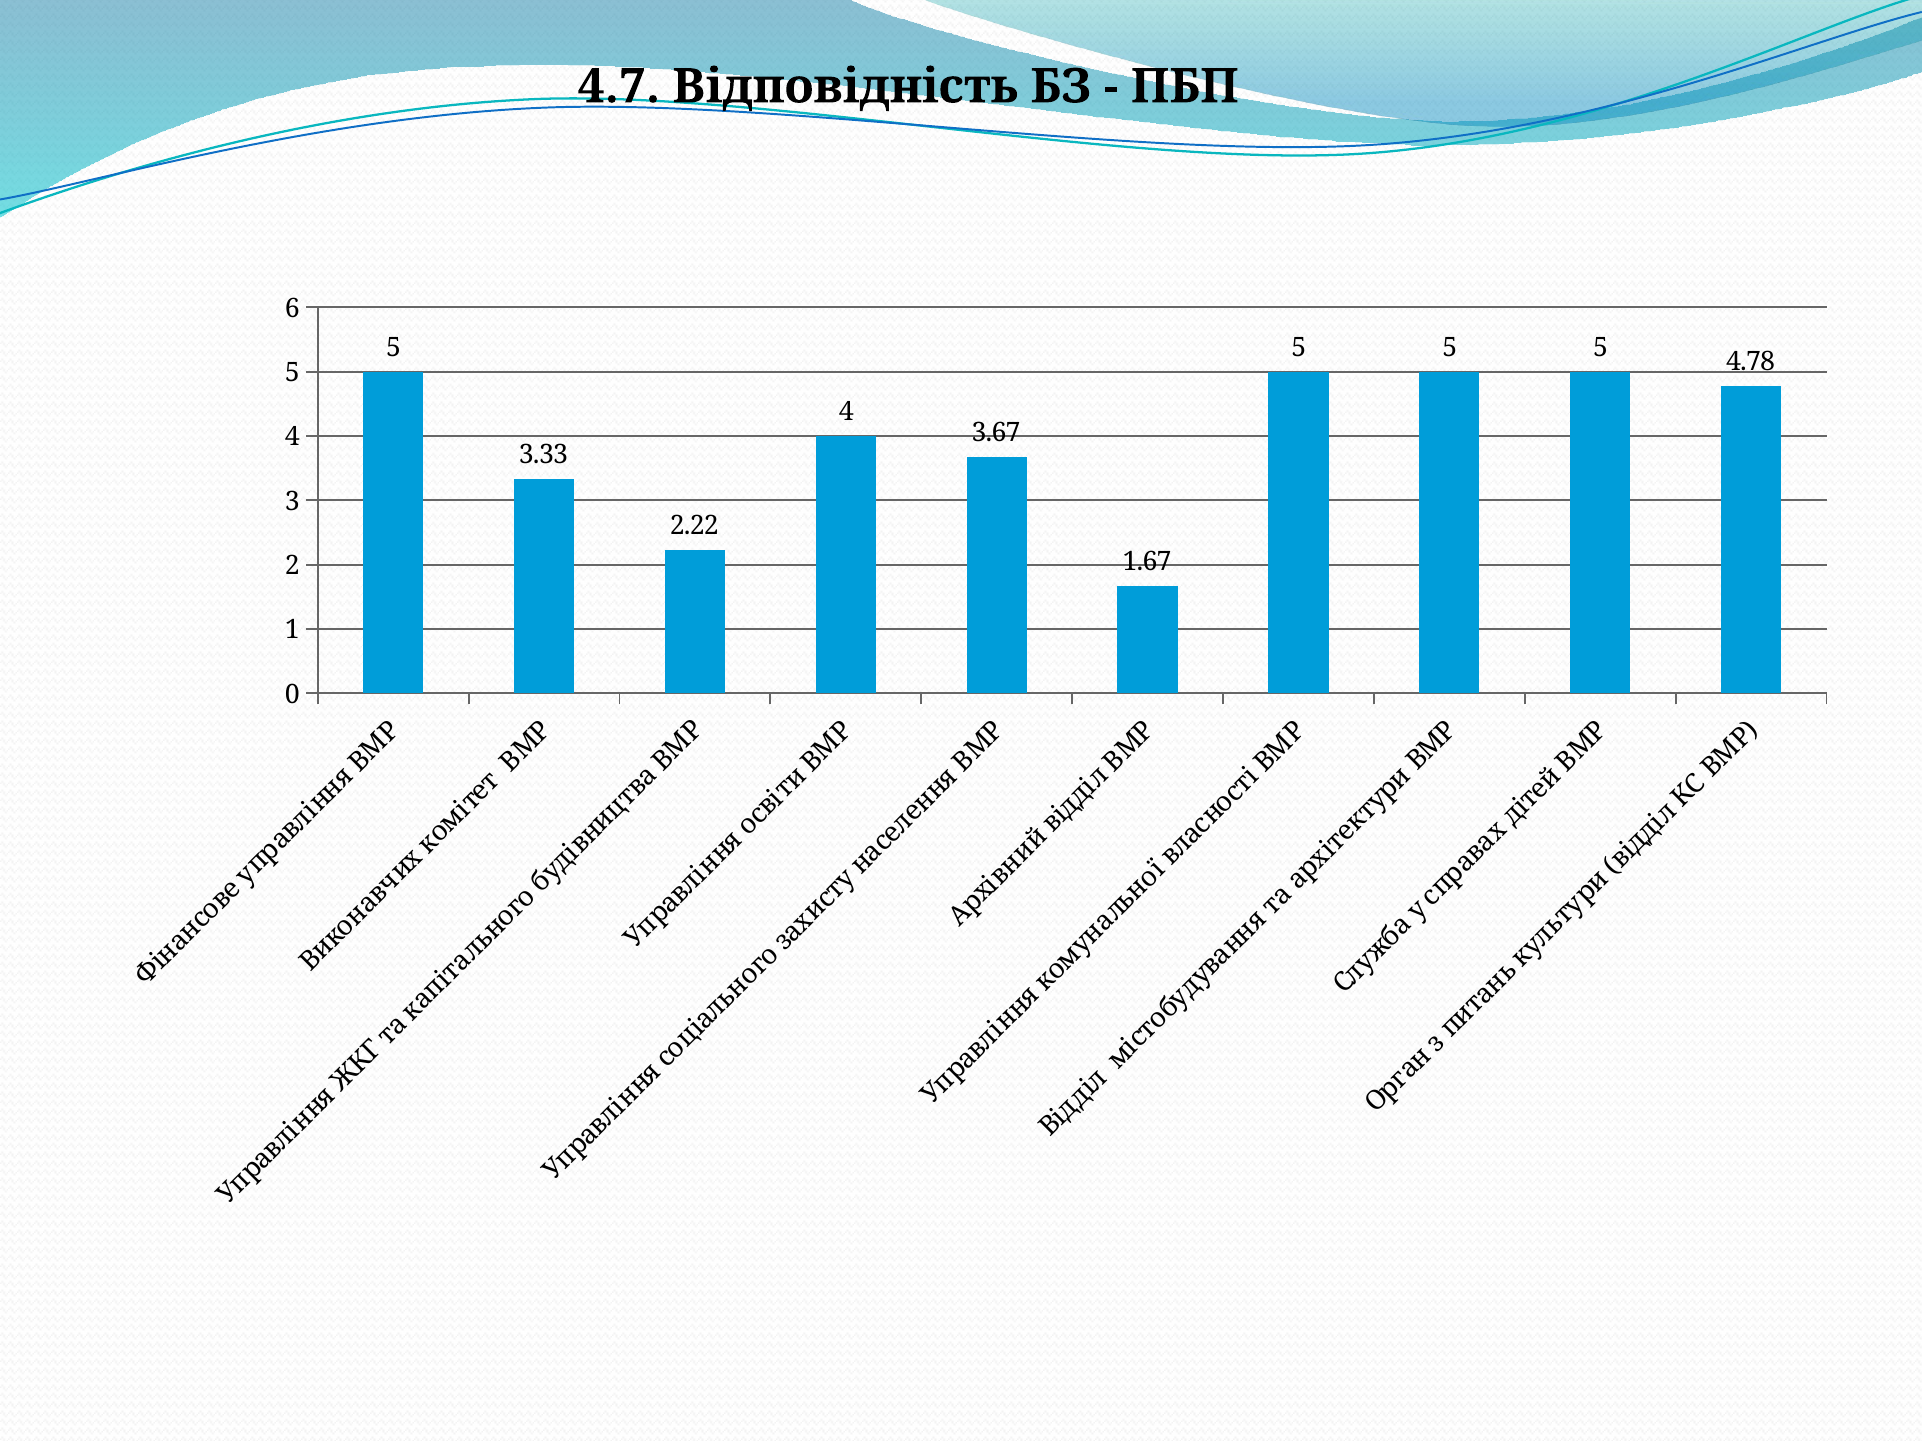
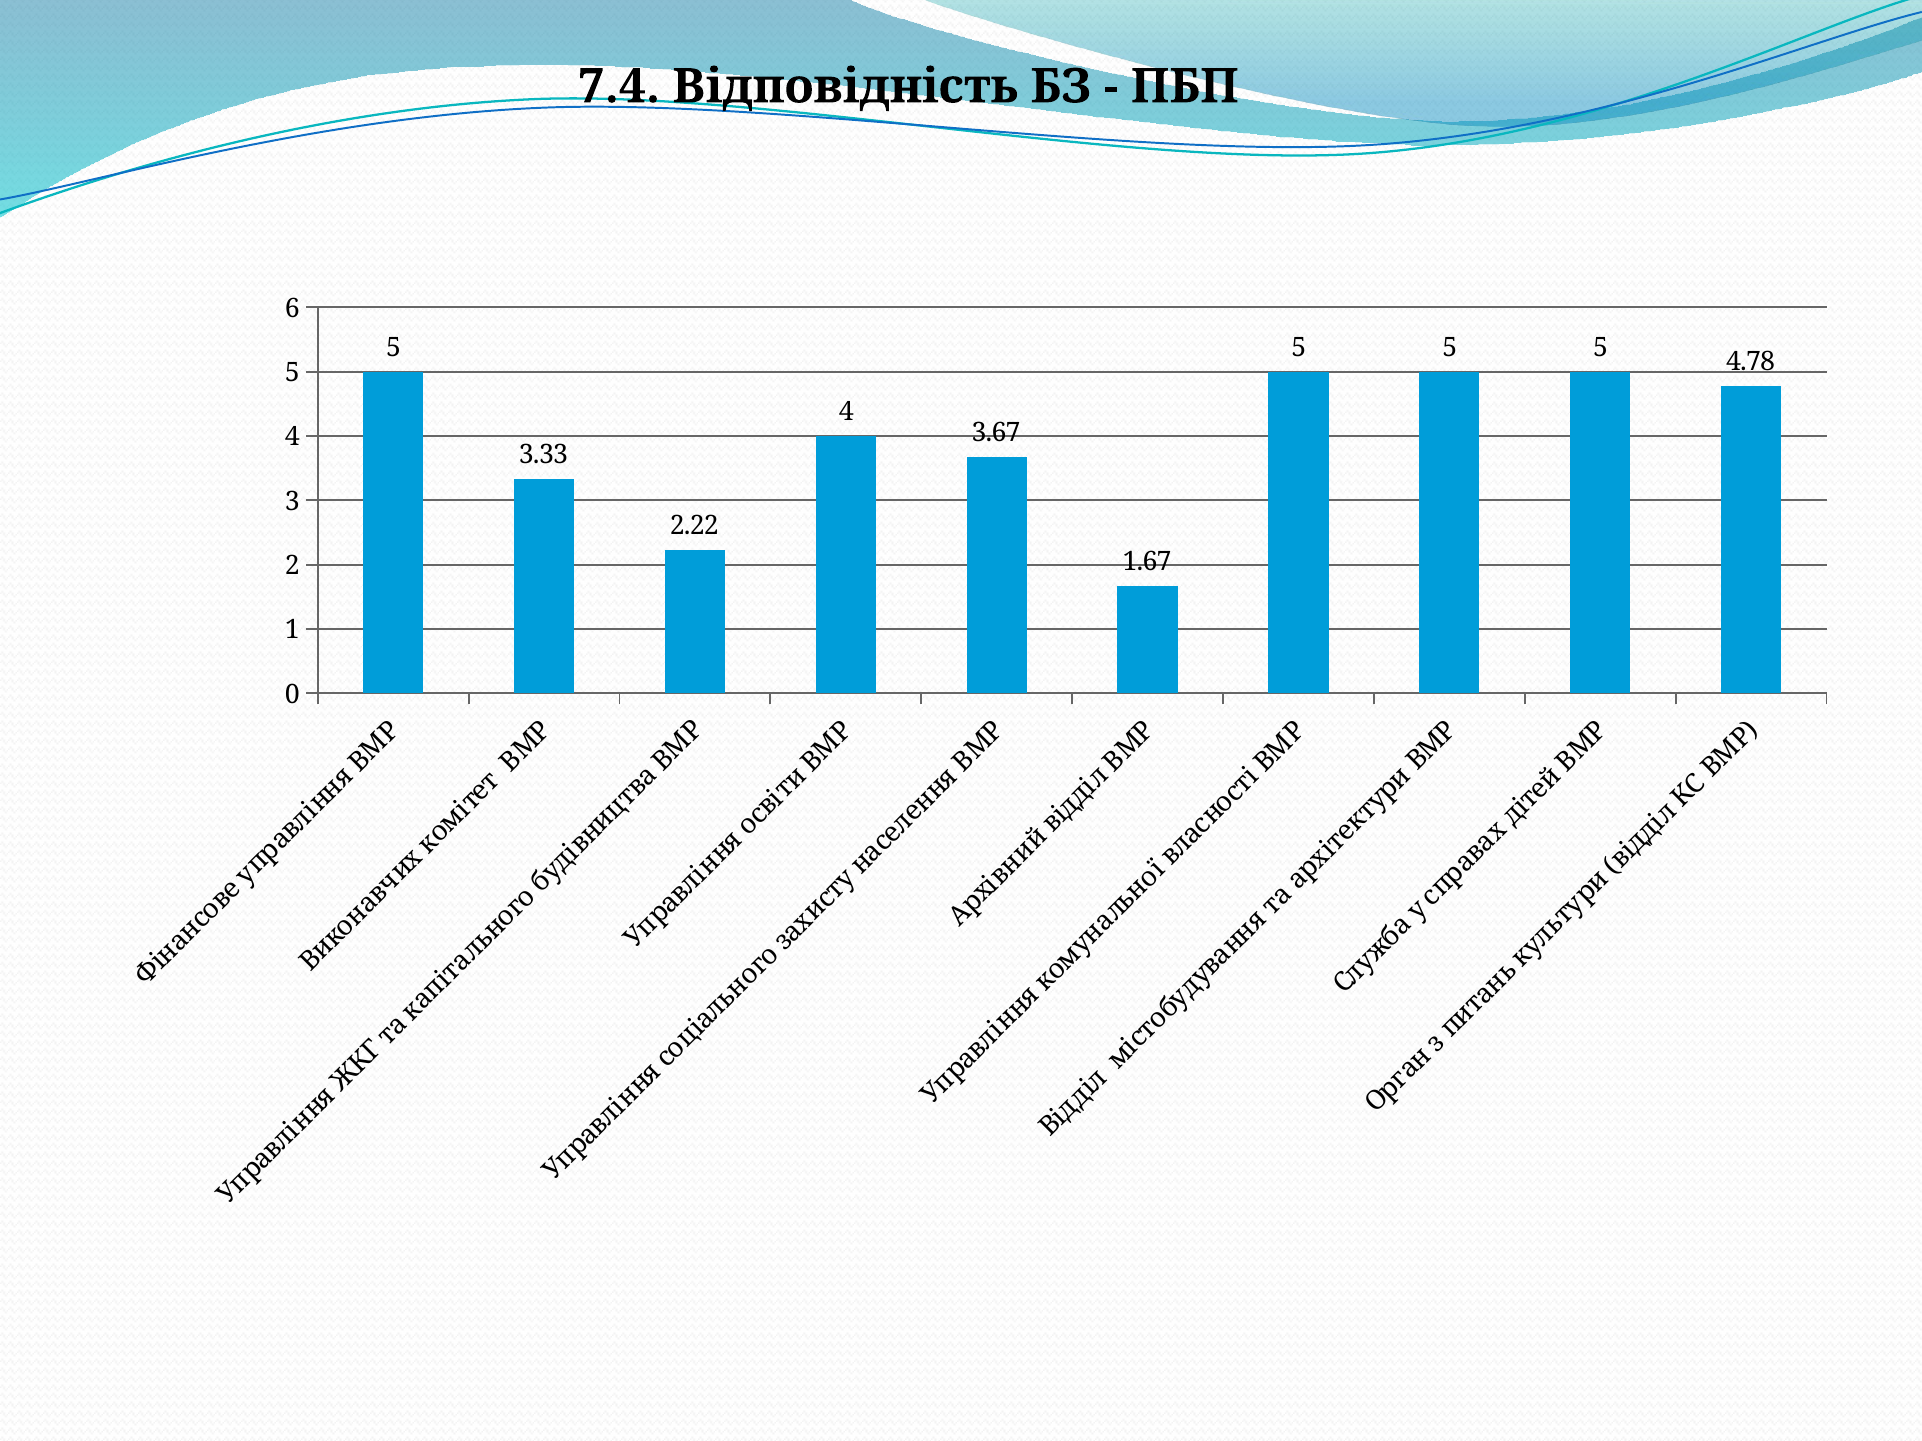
4.7: 4.7 -> 7.4 (619, 87)
